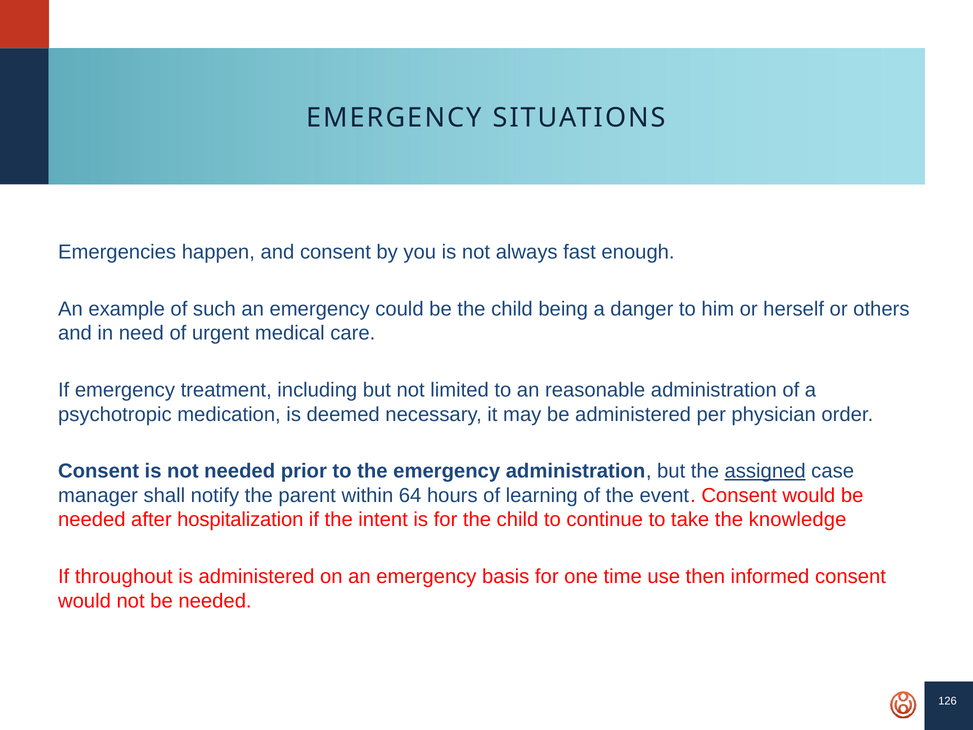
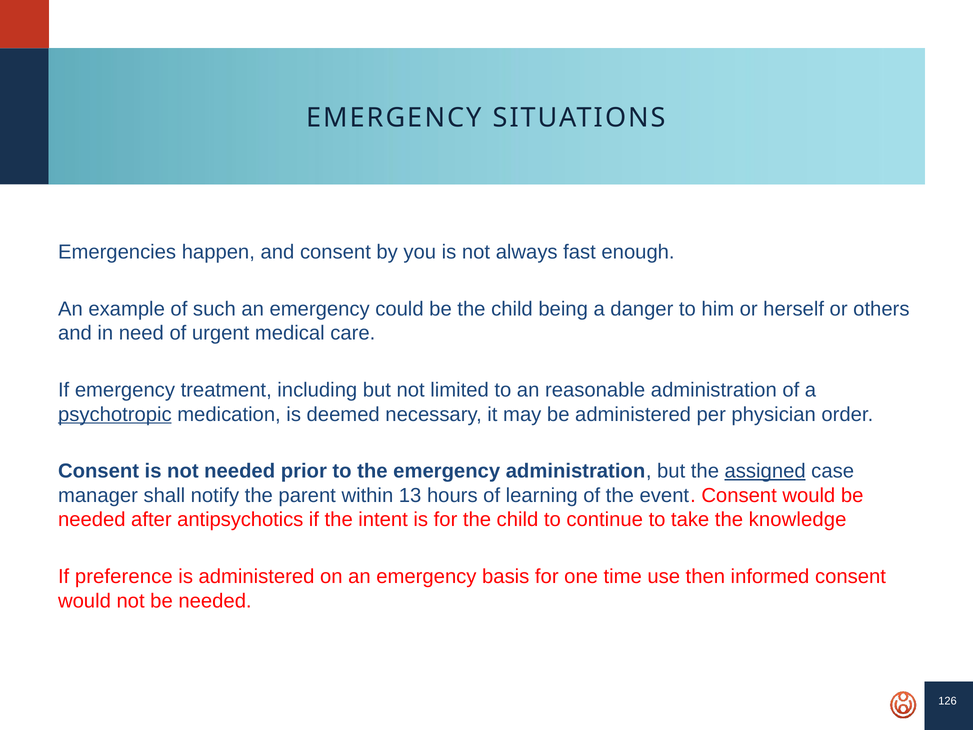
psychotropic underline: none -> present (115, 414)
64: 64 -> 13 (410, 495)
hospitalization: hospitalization -> antipsychotics (240, 520)
throughout: throughout -> preference (124, 576)
